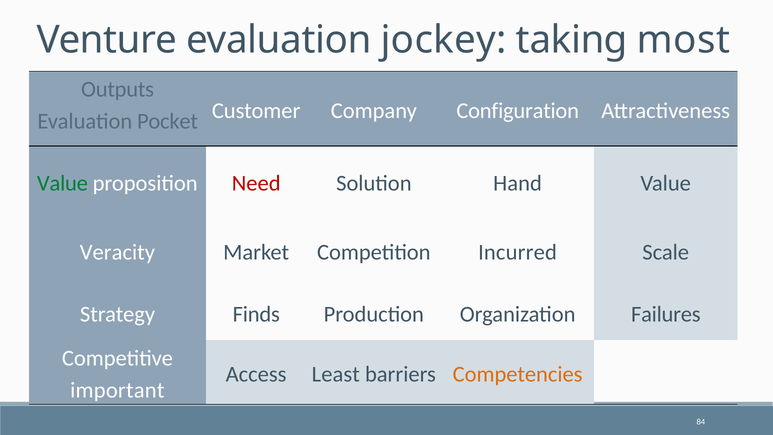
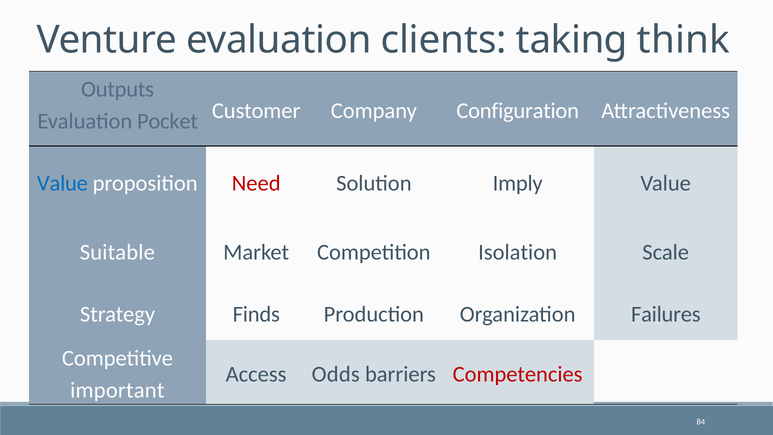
jockey: jockey -> clients (444, 40)
most: most -> think (684, 40)
Value colour: green -> blue (62, 183)
Hand: Hand -> Imply (518, 183)
Veracity: Veracity -> Suitable (117, 252)
Incurred: Incurred -> Isolation (518, 252)
Least: Least -> Odds (336, 374)
Competencies colour: orange -> red (518, 374)
